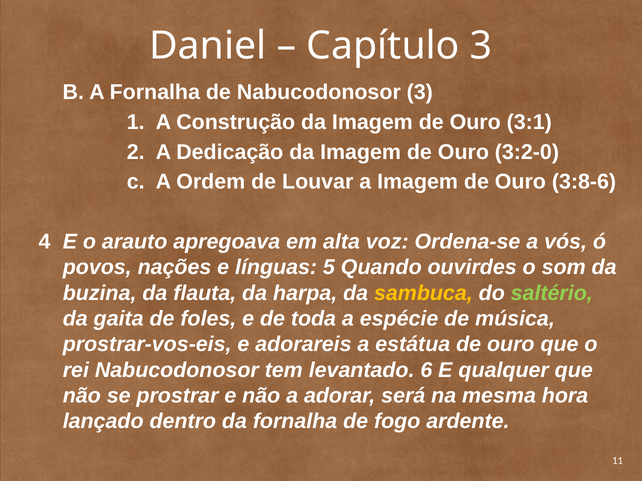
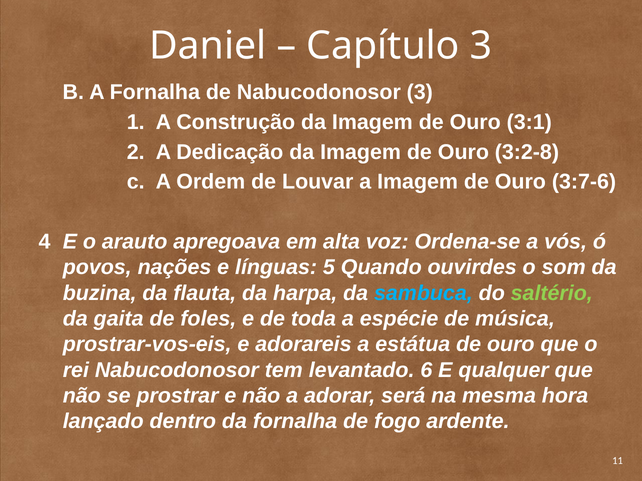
3:2-0: 3:2-0 -> 3:2-8 (527, 152)
3:8-6: 3:8-6 -> 3:7-6 (584, 182)
sambuca colour: yellow -> light blue (423, 293)
